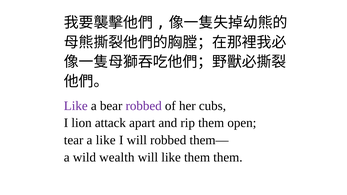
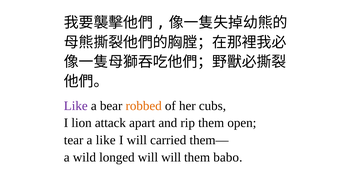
robbed colour: purple -> orange (144, 106)
will robbed: robbed -> carried (168, 140)
wealth: wealth -> longed (117, 157)
will like: like -> will (171, 157)
them them: them -> babo (228, 157)
